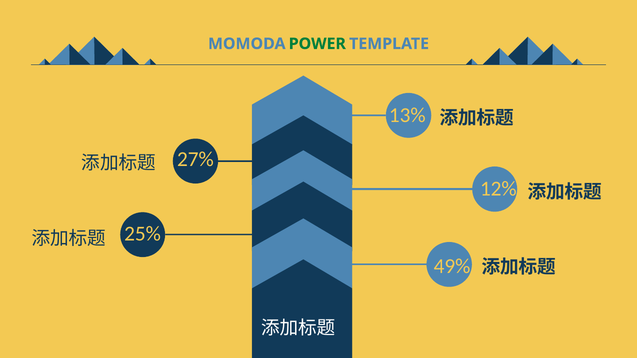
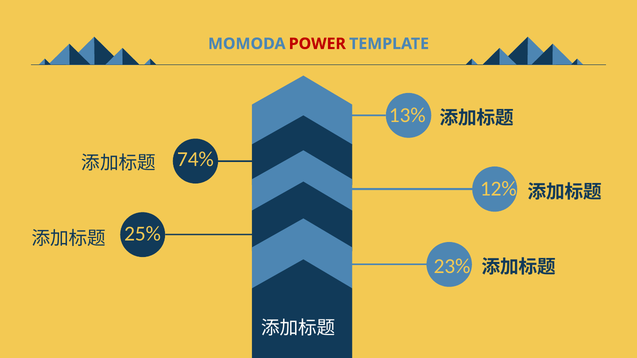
POWER colour: green -> red (317, 44)
27%: 27% -> 74% (195, 159)
49%: 49% -> 23% (452, 267)
